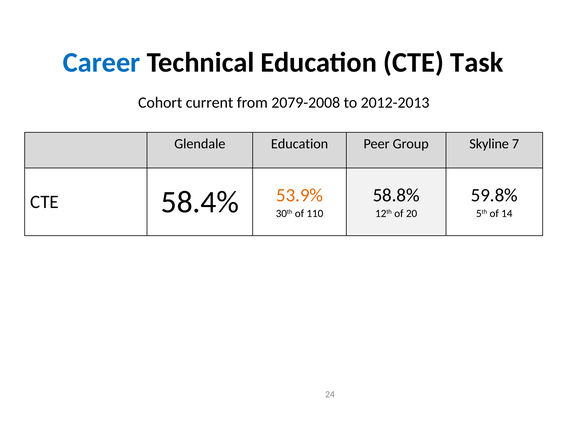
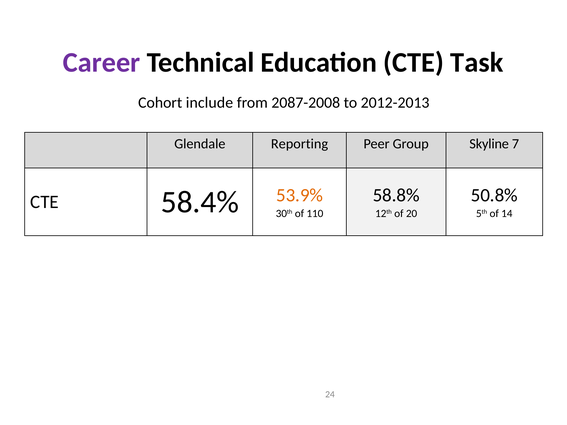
Career colour: blue -> purple (102, 62)
current: current -> include (209, 103)
2079-2008: 2079-2008 -> 2087-2008 (306, 103)
Glendale Education: Education -> Reporting (300, 144)
59.8%: 59.8% -> 50.8% (494, 195)
